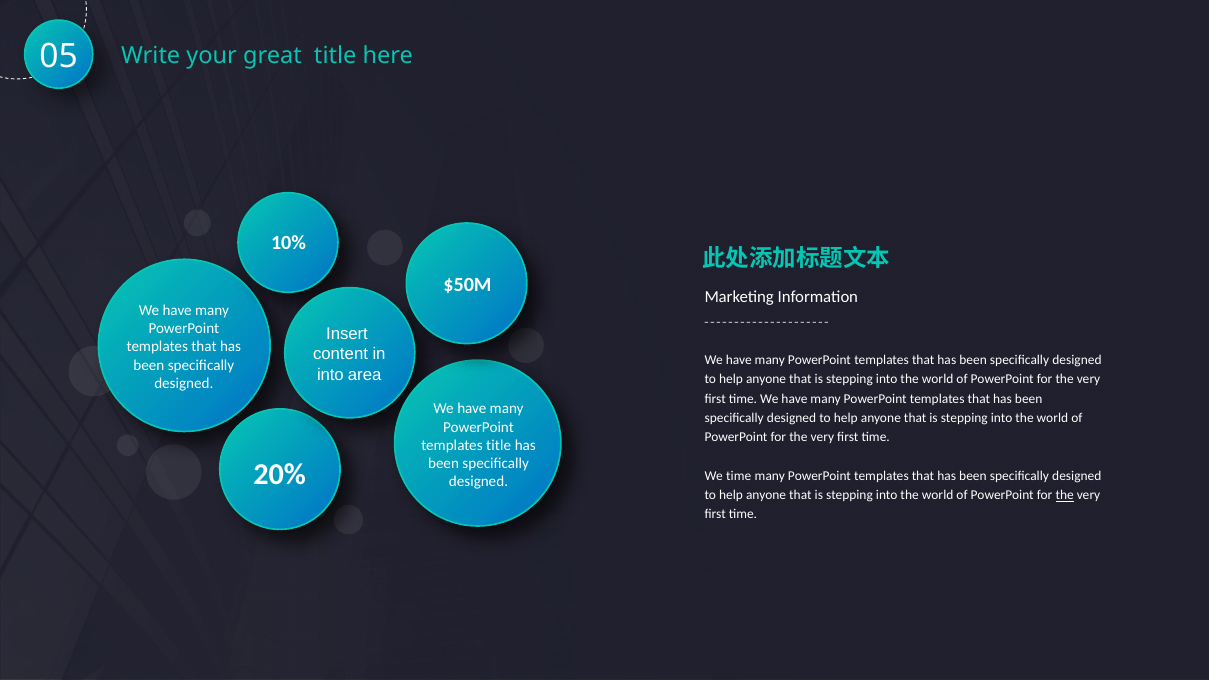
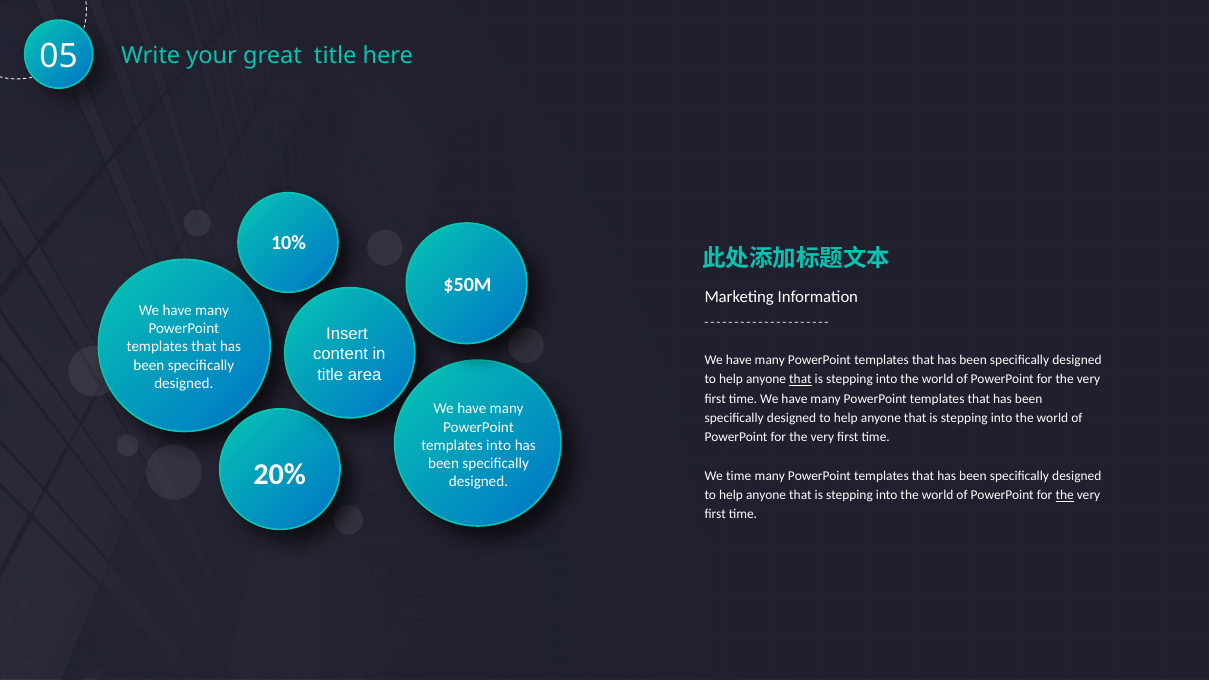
into: into -> title (330, 375)
that underline: none -> present (800, 379)
templates title: title -> into (499, 445)
